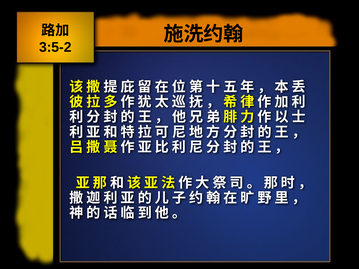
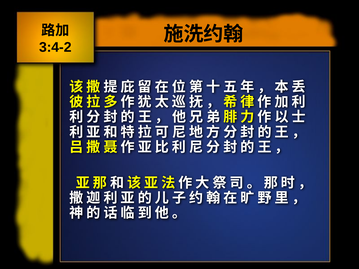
3:5-2: 3:5-2 -> 3:4-2 (55, 47)
